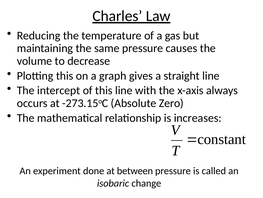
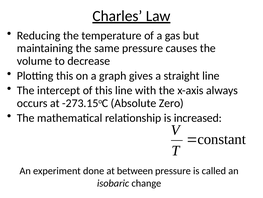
increases: increases -> increased (198, 118)
